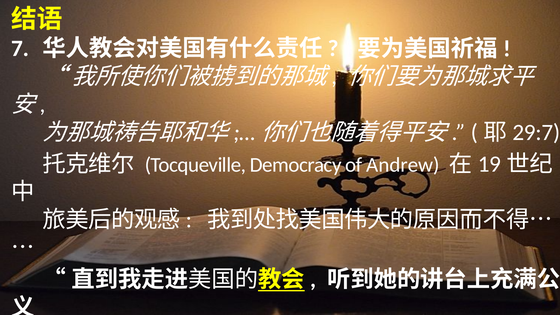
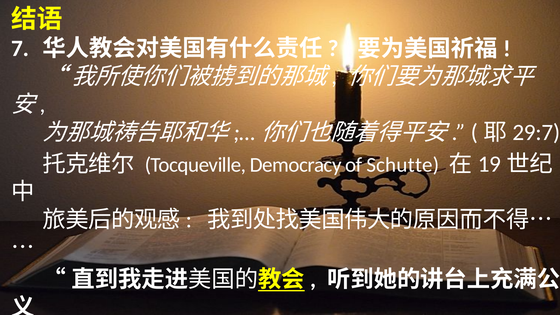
Andrew: Andrew -> Schutte (403, 165)
